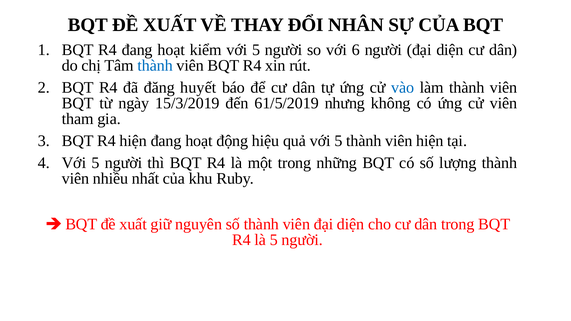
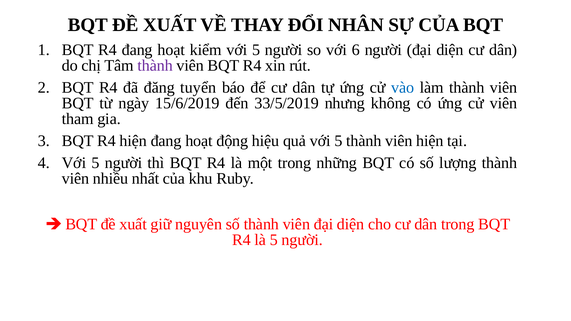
thành colour: blue -> purple (155, 66)
huyết: huyết -> tuyển (198, 88)
15/3/2019: 15/3/2019 -> 15/6/2019 (187, 103)
61/5/2019: 61/5/2019 -> 33/5/2019 (287, 103)
